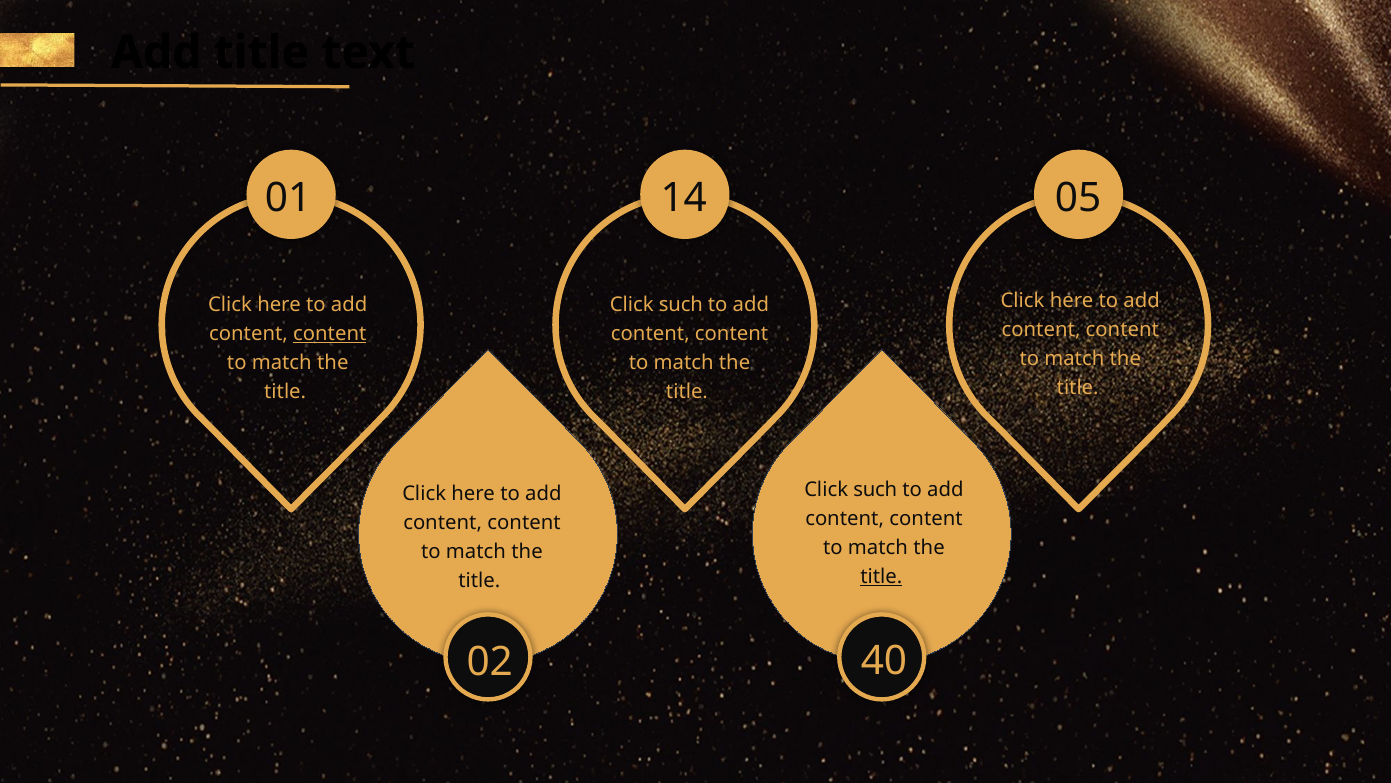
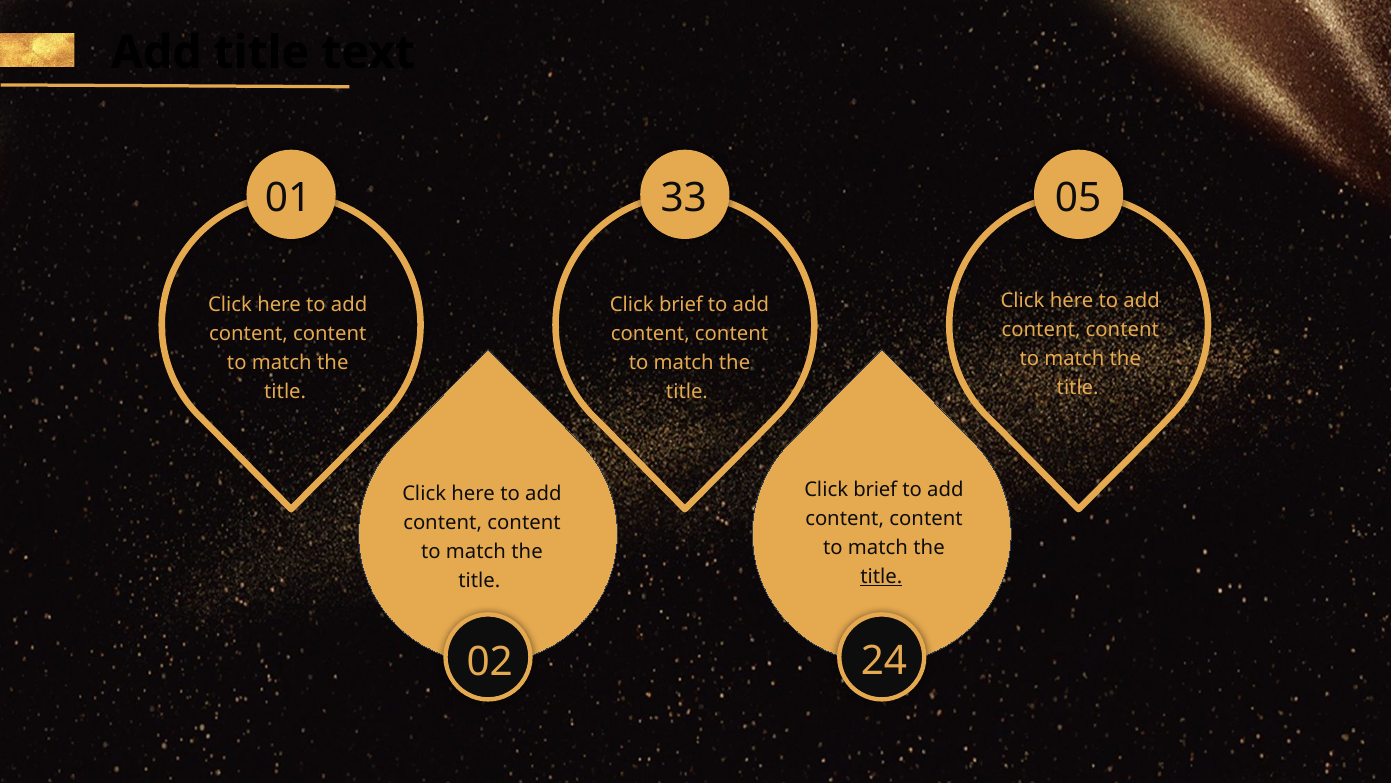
14: 14 -> 33 (684, 198)
such: such -> brief (681, 304)
content underline: present -> none (330, 333)
such: such -> brief (875, 489)
40: 40 -> 24 (884, 660)
